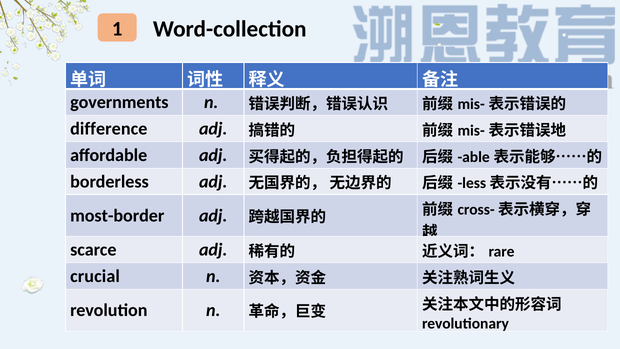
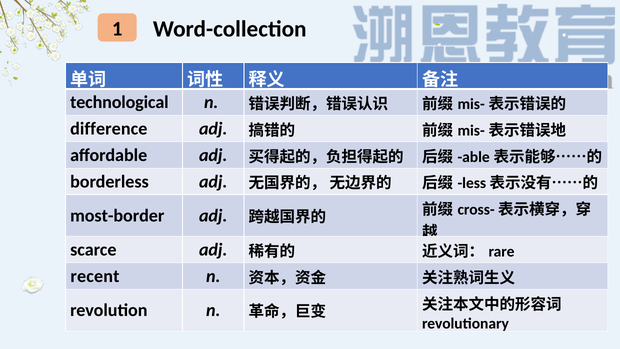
governments: governments -> technological (119, 102)
crucial: crucial -> recent (95, 276)
